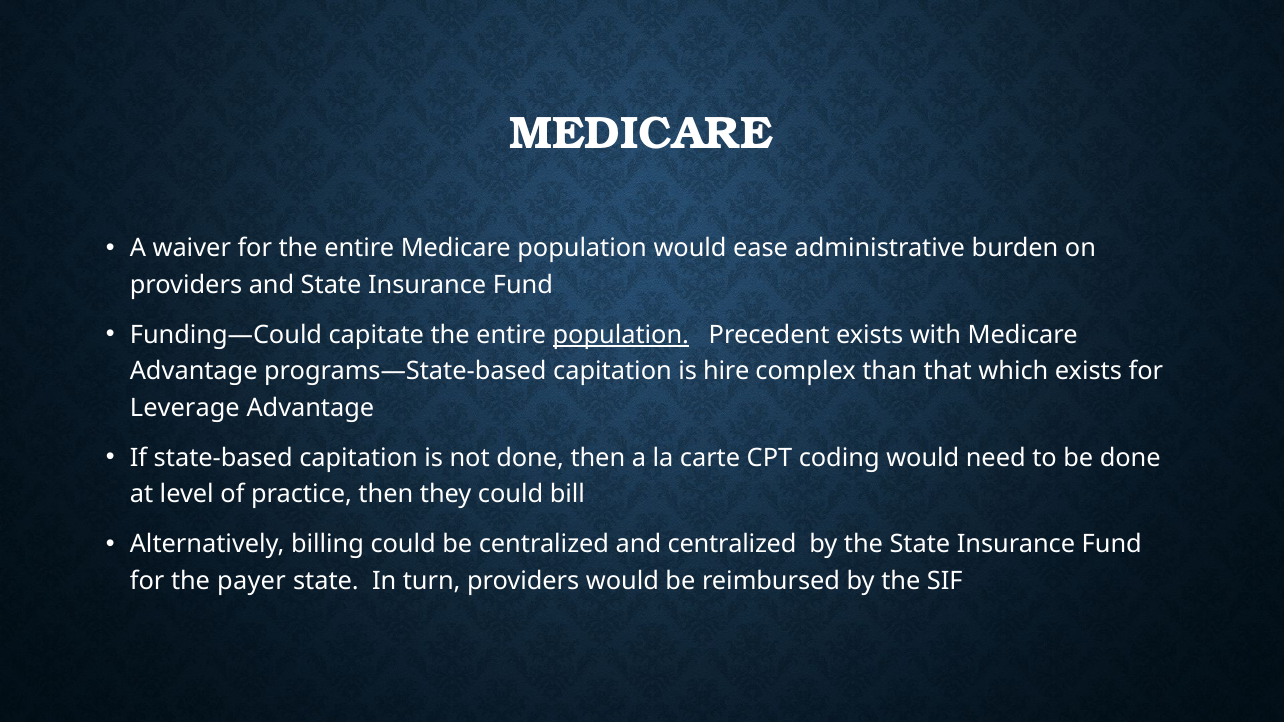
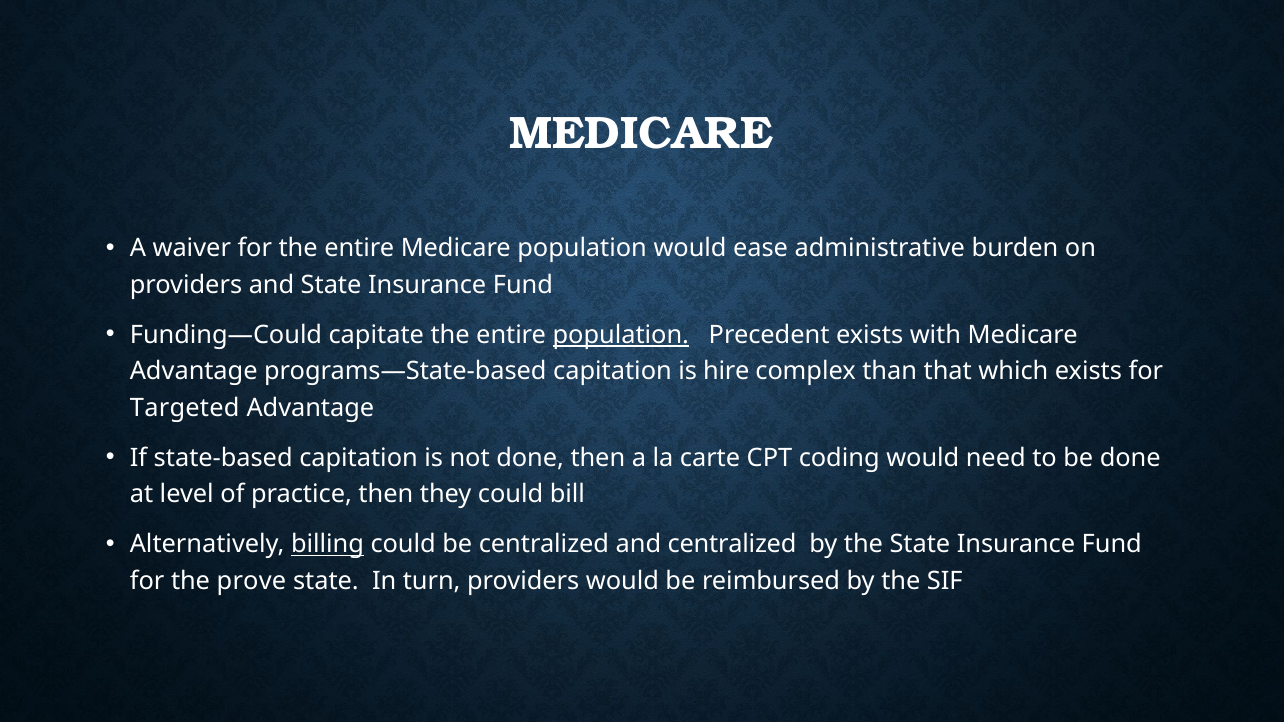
Leverage: Leverage -> Targeted (185, 408)
billing underline: none -> present (327, 545)
payer: payer -> prove (251, 581)
